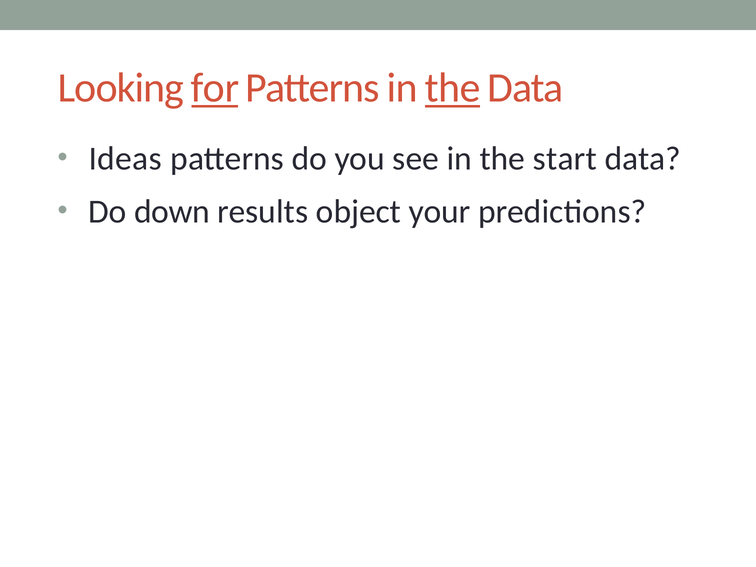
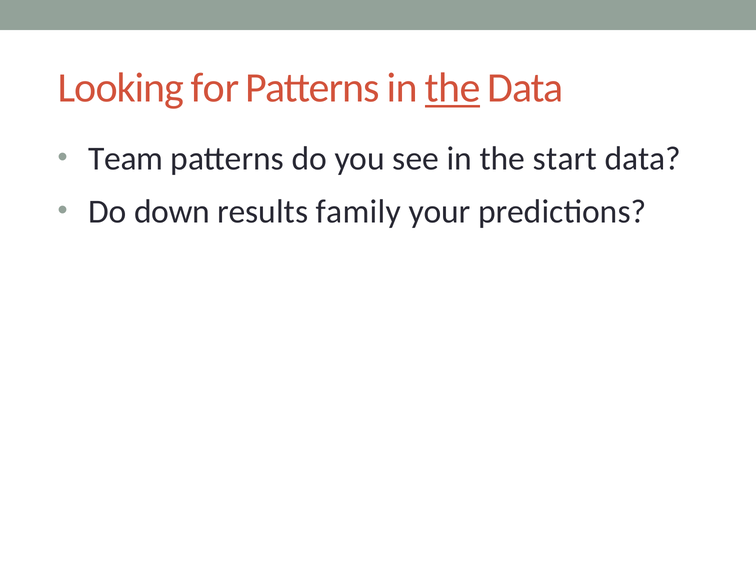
for underline: present -> none (215, 88)
Ideas: Ideas -> Team (126, 159)
object: object -> family (358, 212)
